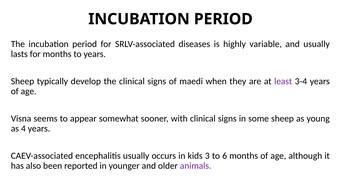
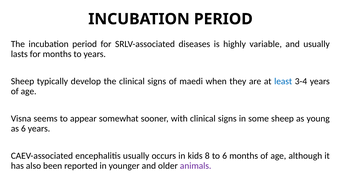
least colour: purple -> blue (283, 81)
as 4: 4 -> 6 (23, 129)
3: 3 -> 8 (207, 156)
